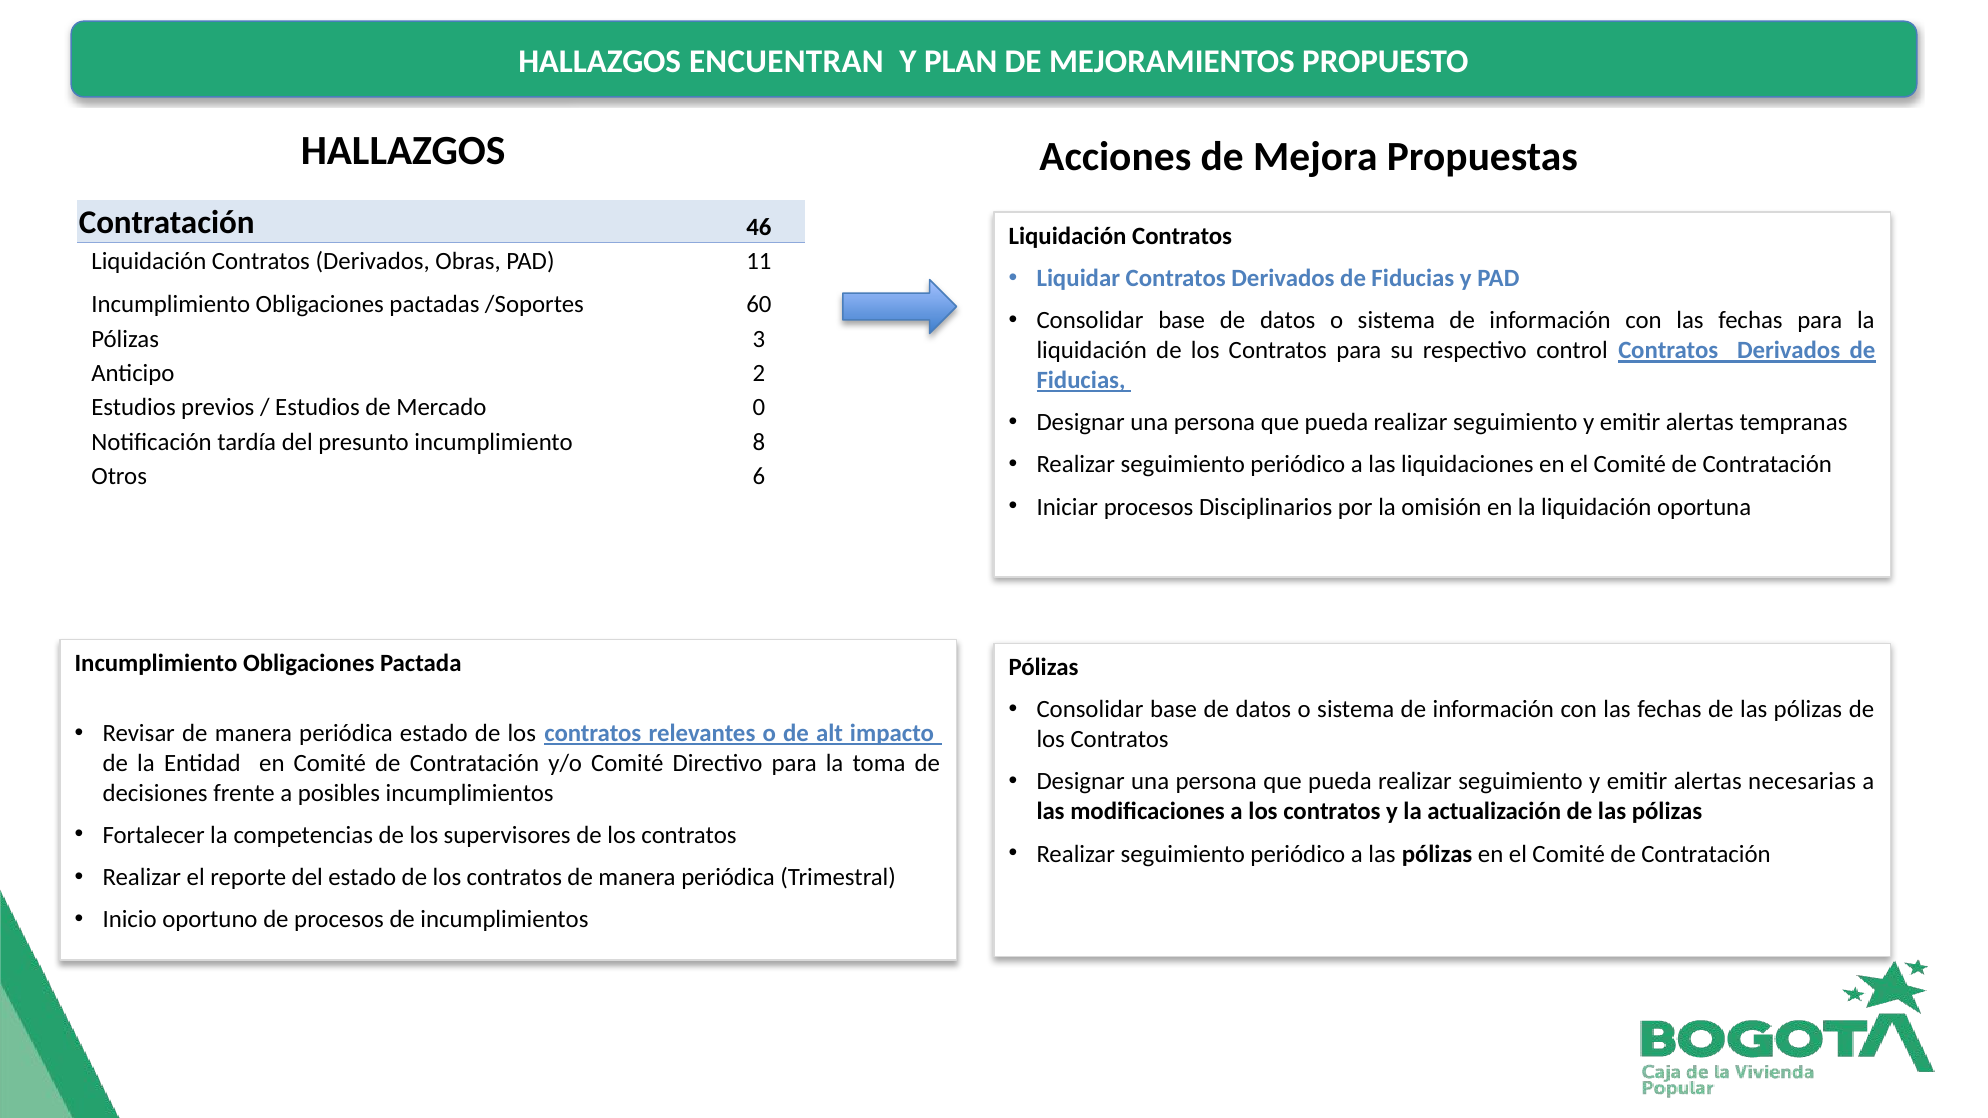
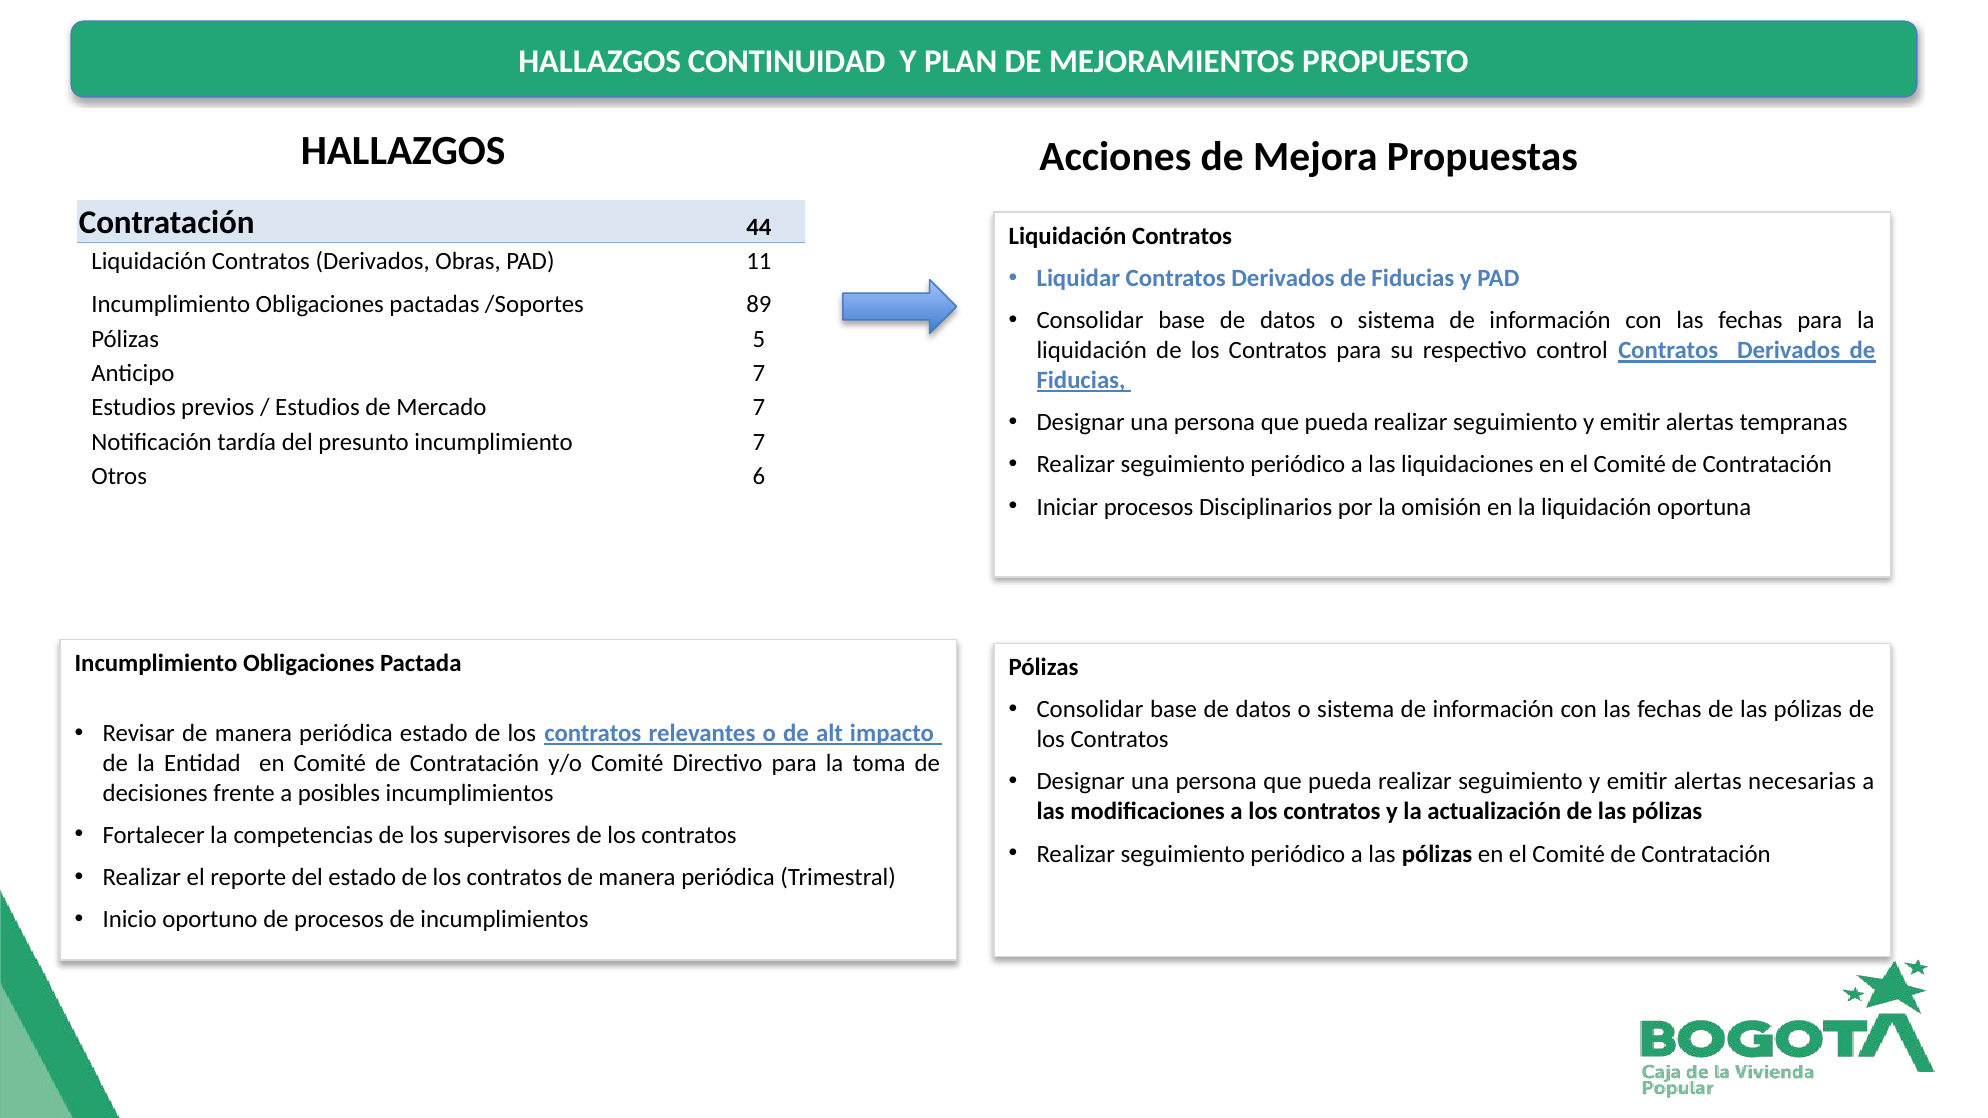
ENCUENTRAN: ENCUENTRAN -> CONTINUIDAD (787, 61)
46: 46 -> 44 (759, 227)
60: 60 -> 89 (759, 305)
3: 3 -> 5 (759, 339)
Anticipo 2: 2 -> 7 (759, 374)
Mercado 0: 0 -> 7 (759, 408)
incumplimiento 8: 8 -> 7 (759, 442)
